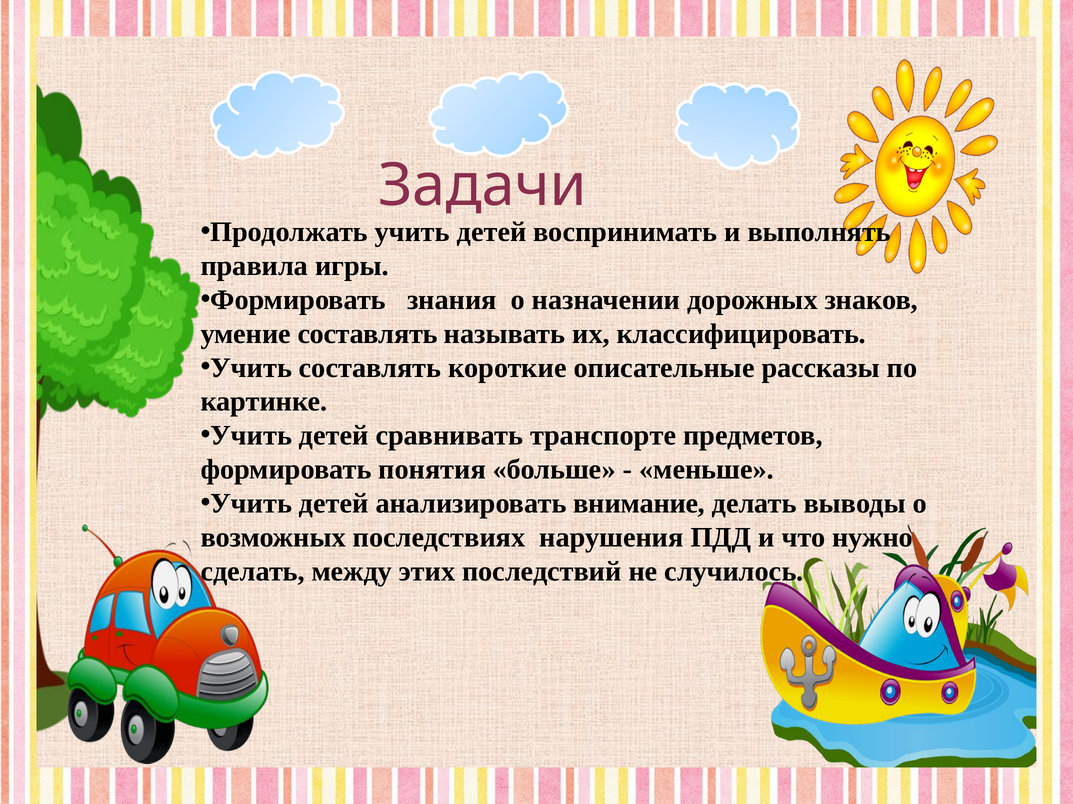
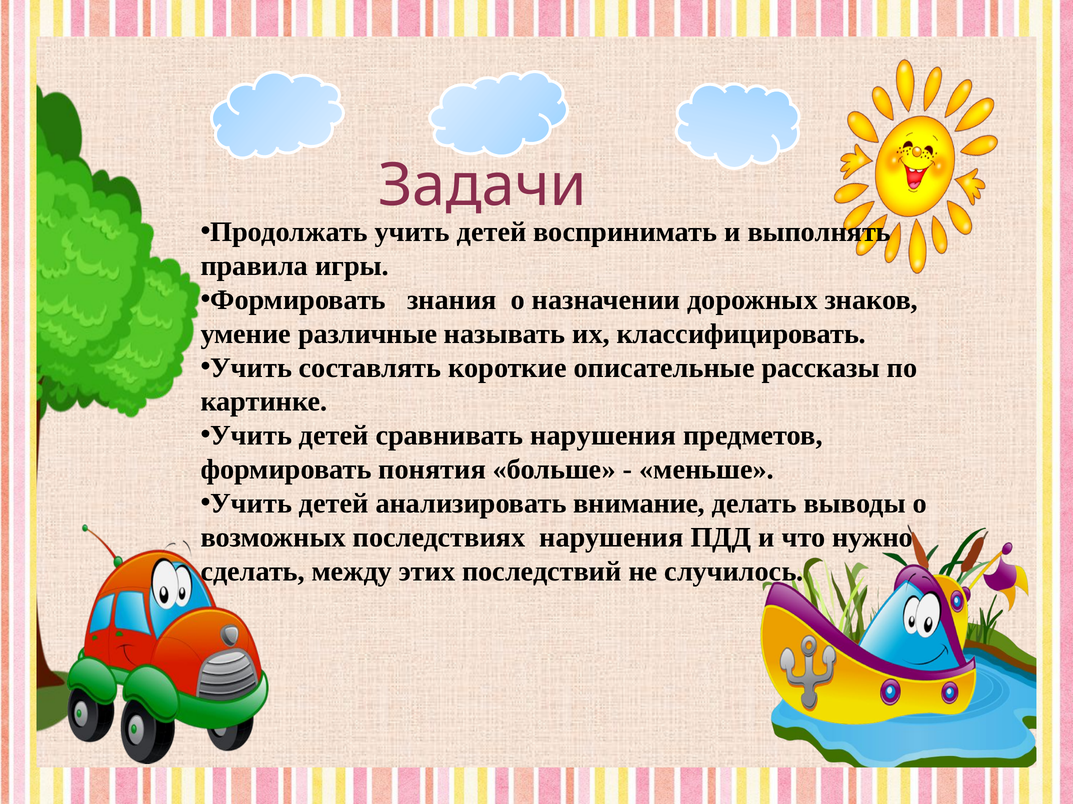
умение составлять: составлять -> различные (368, 334)
сравнивать транспорте: транспорте -> нарушения (603, 436)
